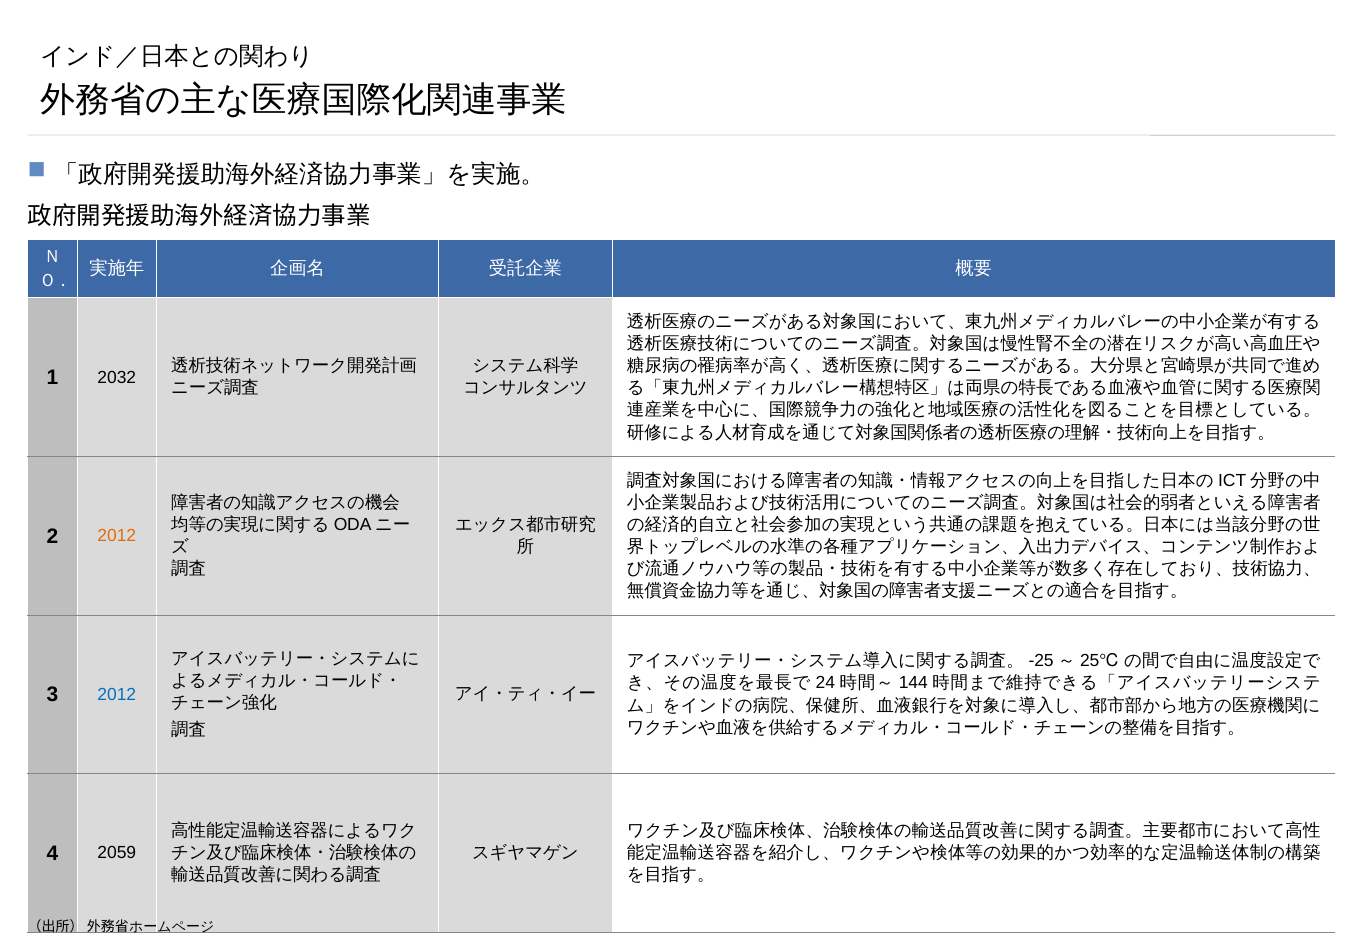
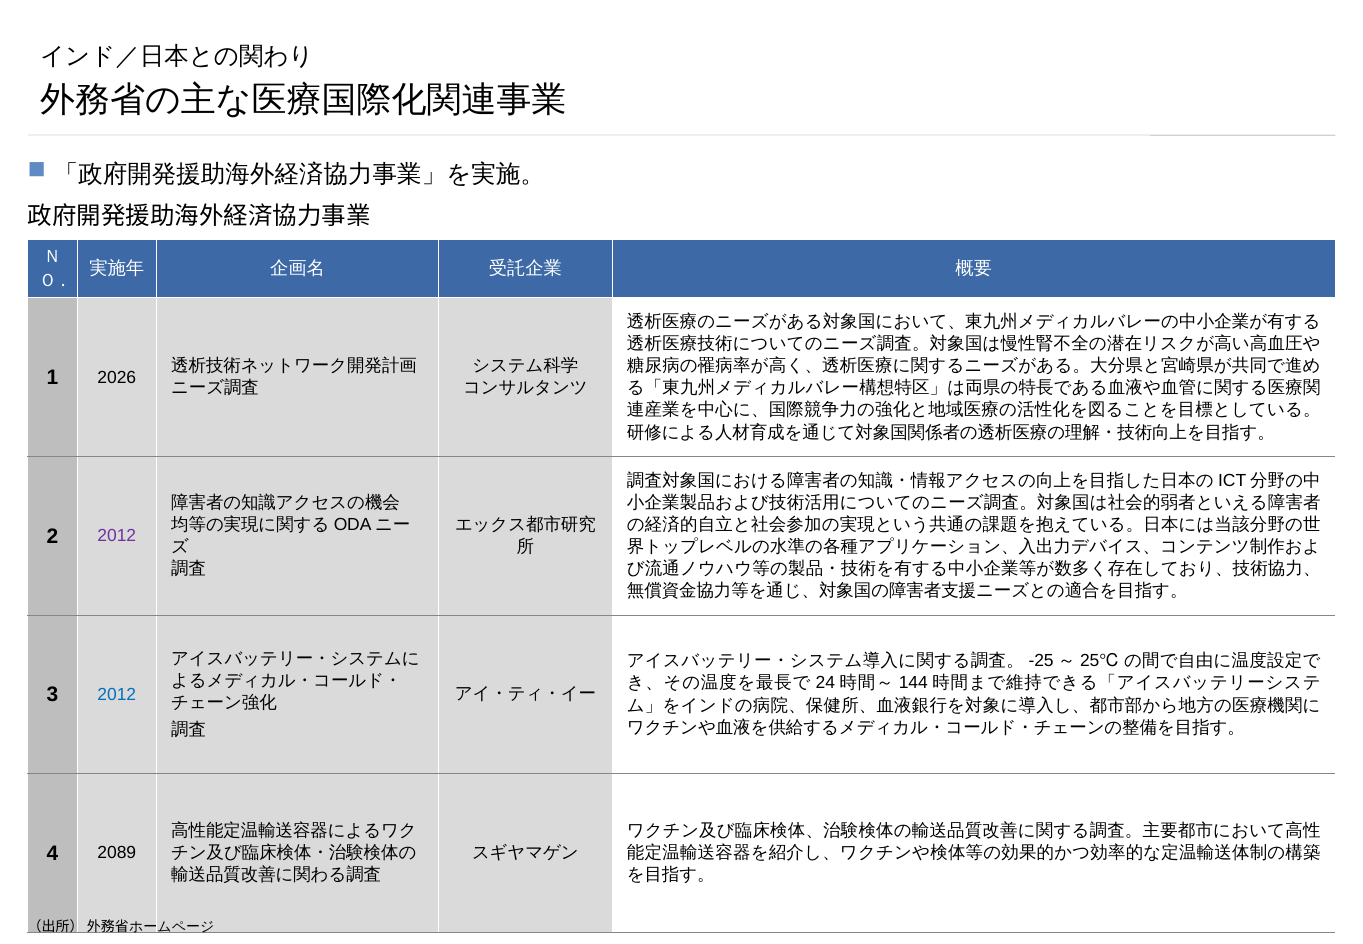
2032: 2032 -> 2026 (117, 377)
2012 colour: orange -> purple (117, 536)
2059: 2059 -> 2089 (117, 853)
